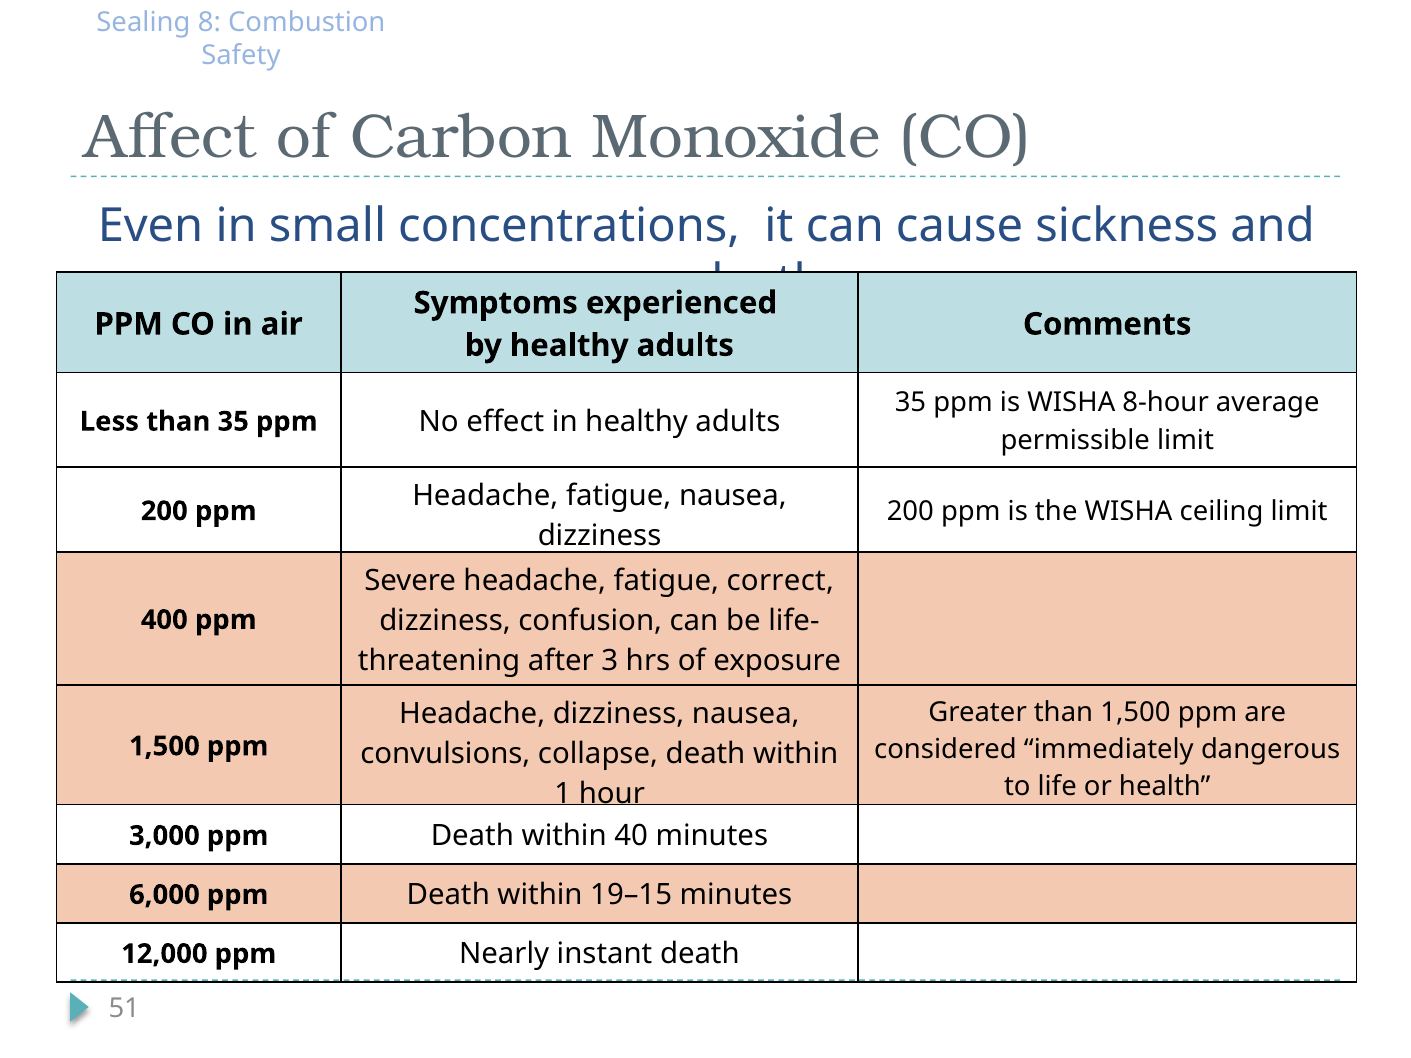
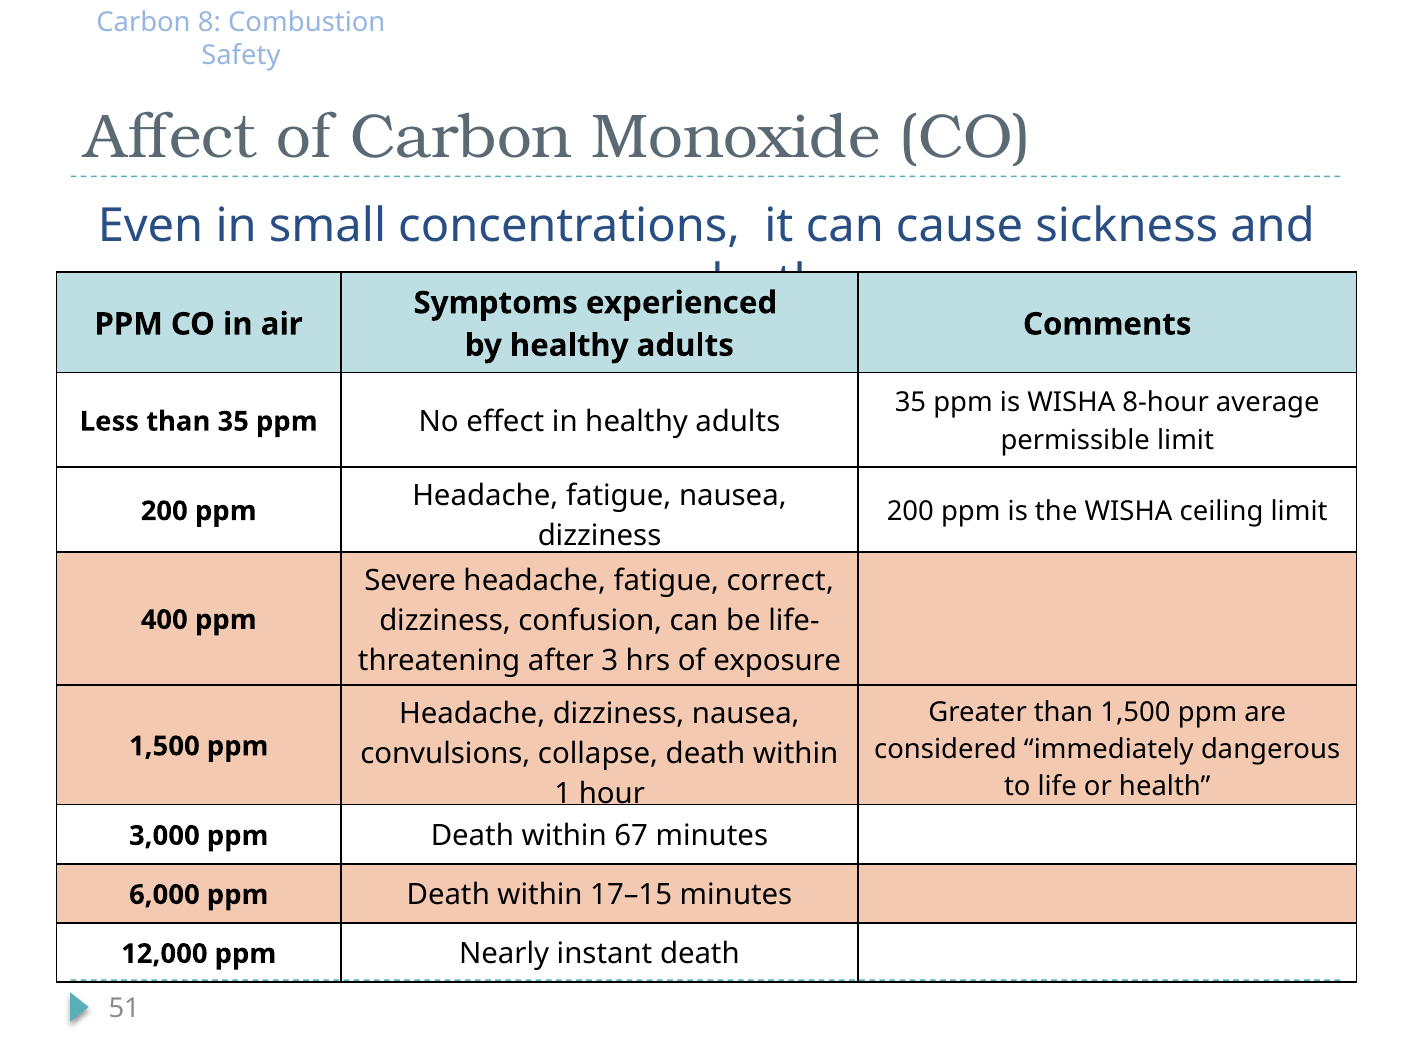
Sealing: Sealing -> Carbon (144, 22)
40: 40 -> 67 (631, 836)
19–15: 19–15 -> 17–15 (631, 895)
